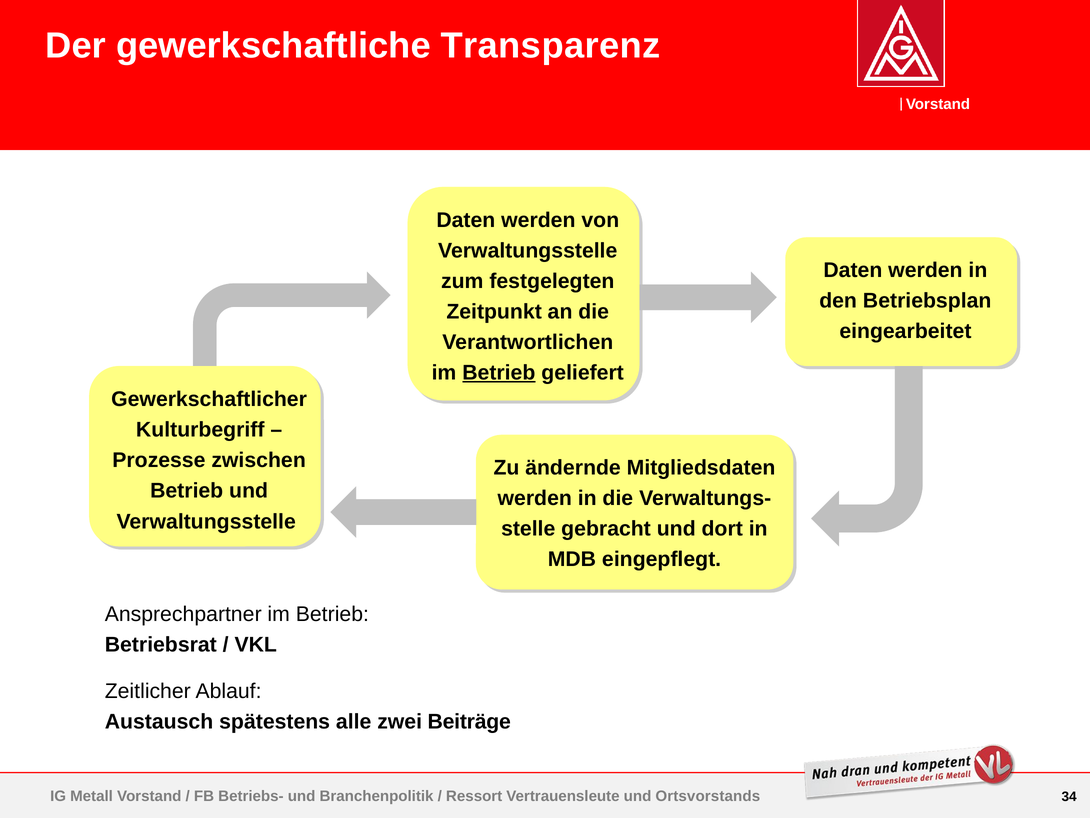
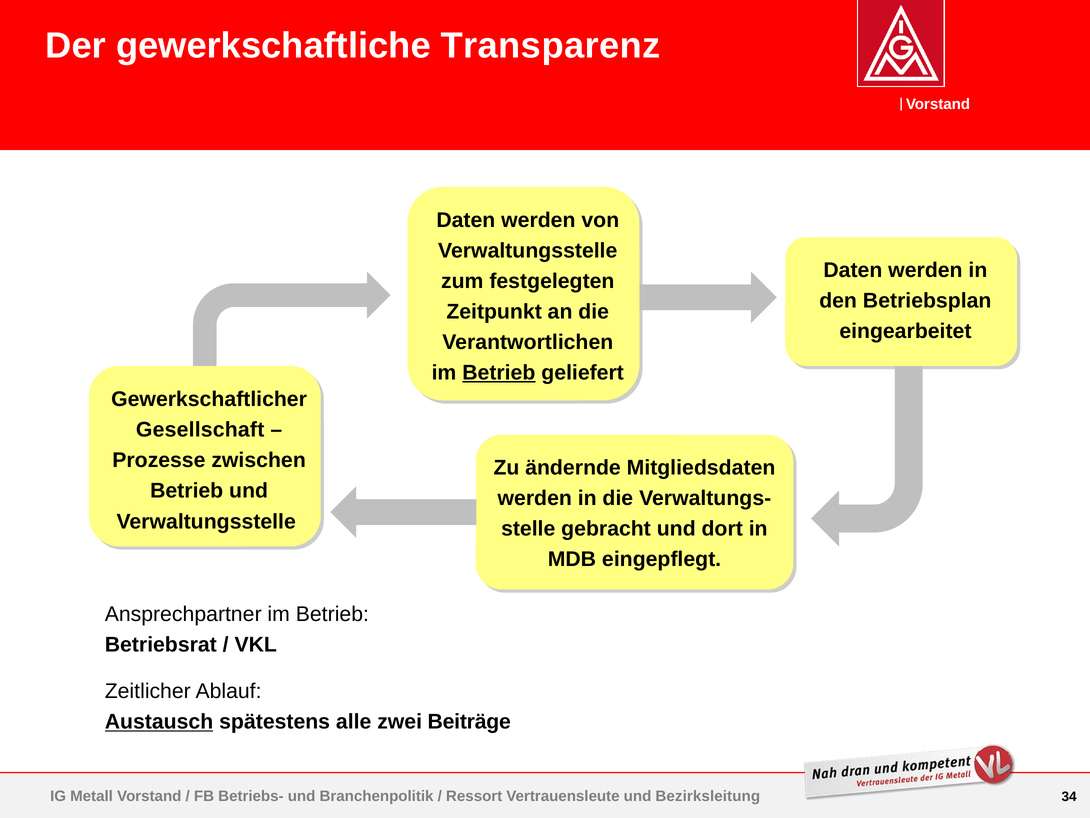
Kulturbegriff: Kulturbegriff -> Gesellschaft (200, 430)
Austausch underline: none -> present (159, 721)
Ortsvorstands: Ortsvorstands -> Bezirksleitung (708, 796)
